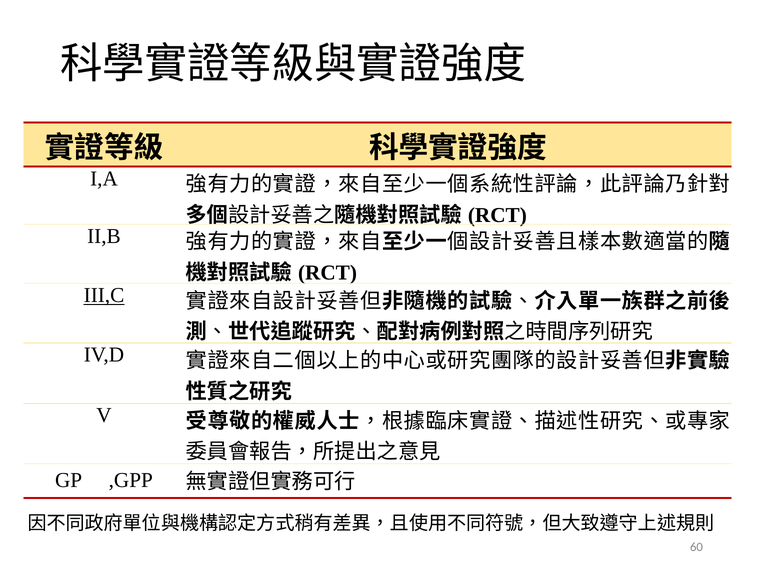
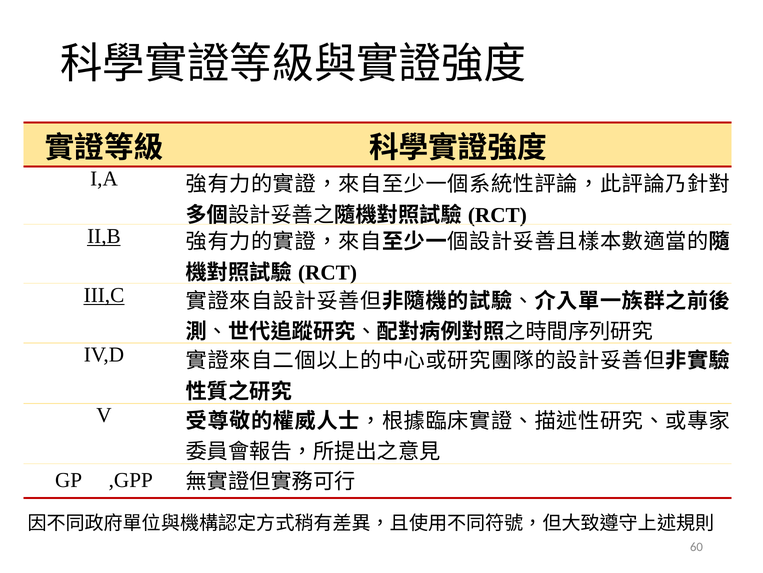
II,B underline: none -> present (104, 236)
